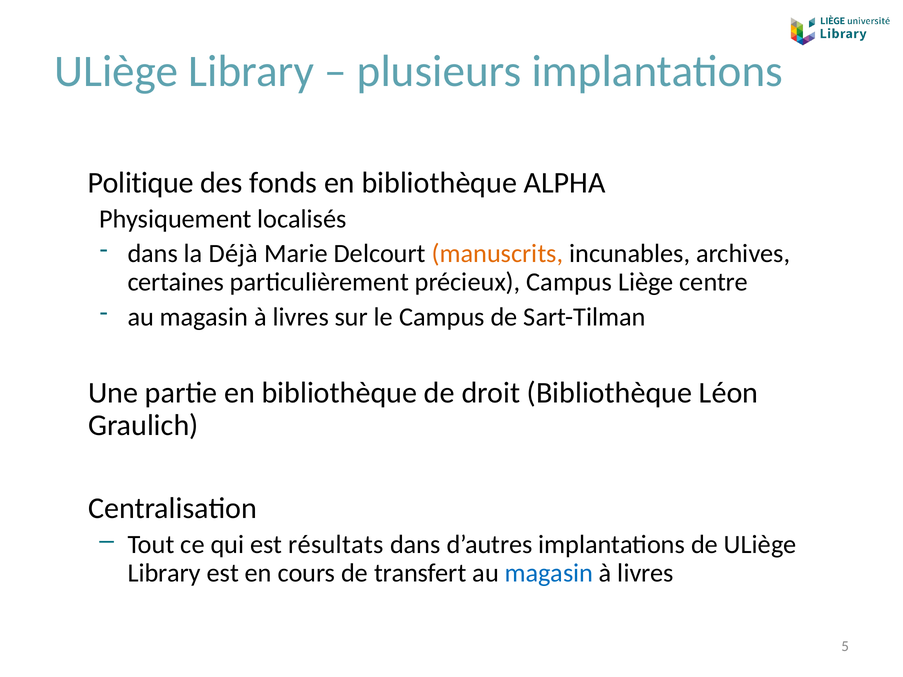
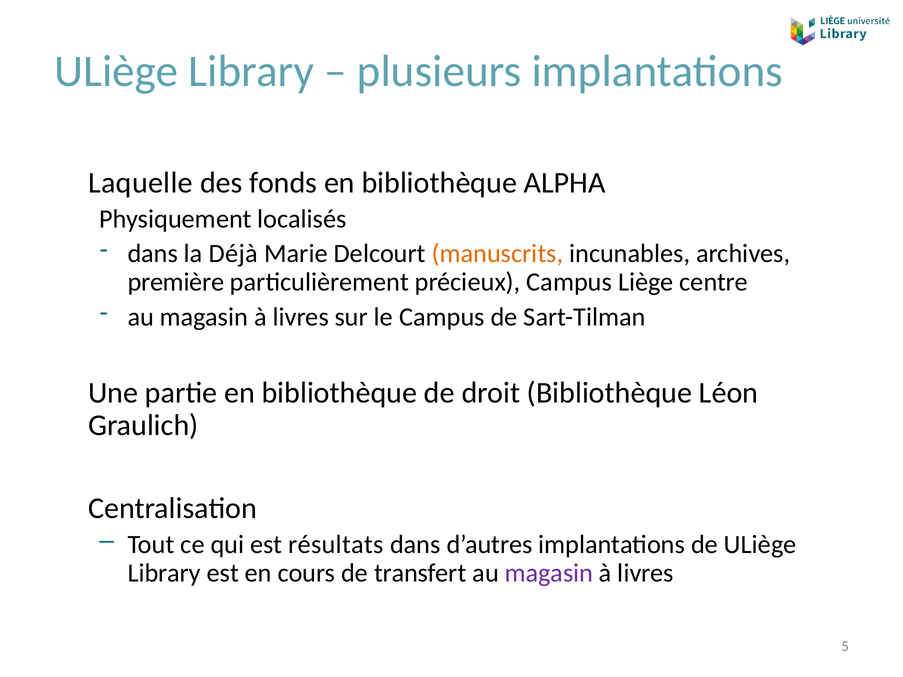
Politique: Politique -> Laquelle (140, 183)
certaines: certaines -> première (176, 282)
magasin colour: blue -> purple (549, 573)
